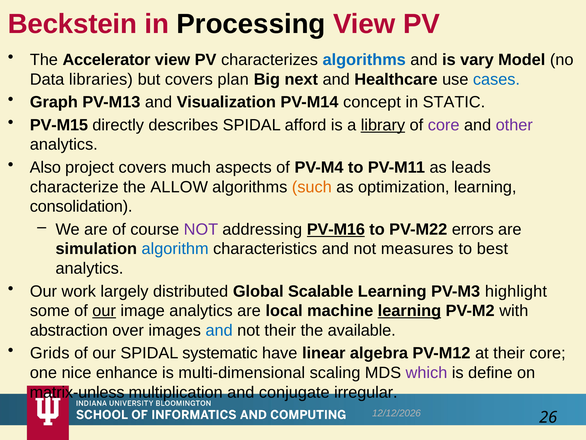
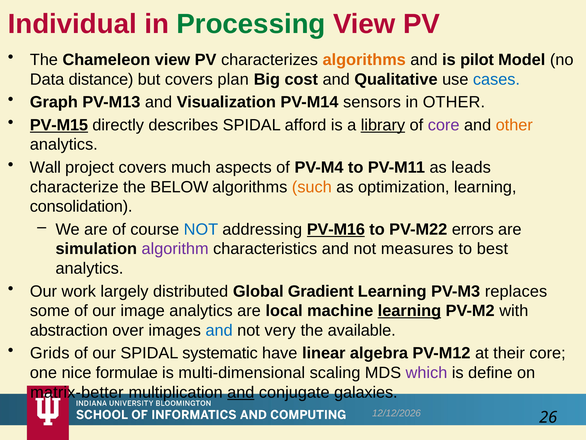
Beckstein: Beckstein -> Individual (72, 24)
Processing colour: black -> green (251, 24)
Accelerator: Accelerator -> Chameleon (106, 60)
algorithms colour: blue -> orange (364, 60)
vary: vary -> pilot (477, 60)
libraries: libraries -> distance (101, 79)
next: next -> cost (301, 79)
Healthcare: Healthcare -> Qualitative (396, 79)
concept: concept -> sensors (372, 102)
in STATIC: STATIC -> OTHER (454, 102)
PV-M15 underline: none -> present (59, 125)
other colour: purple -> orange (514, 125)
Also: Also -> Wall (45, 167)
ALLOW: ALLOW -> BELOW (179, 187)
NOT colour: purple -> blue (201, 229)
algorithm colour: blue -> purple (175, 249)
Scalable: Scalable -> Gradient (321, 291)
highlight: highlight -> replaces (516, 291)
our underline: present -> none (104, 311)
not their: their -> very (280, 330)
enhance: enhance -> formulae (127, 372)
matrix-unless: matrix-unless -> matrix-better (77, 392)
and underline: none -> present (241, 392)
irregular: irregular -> galaxies (366, 392)
